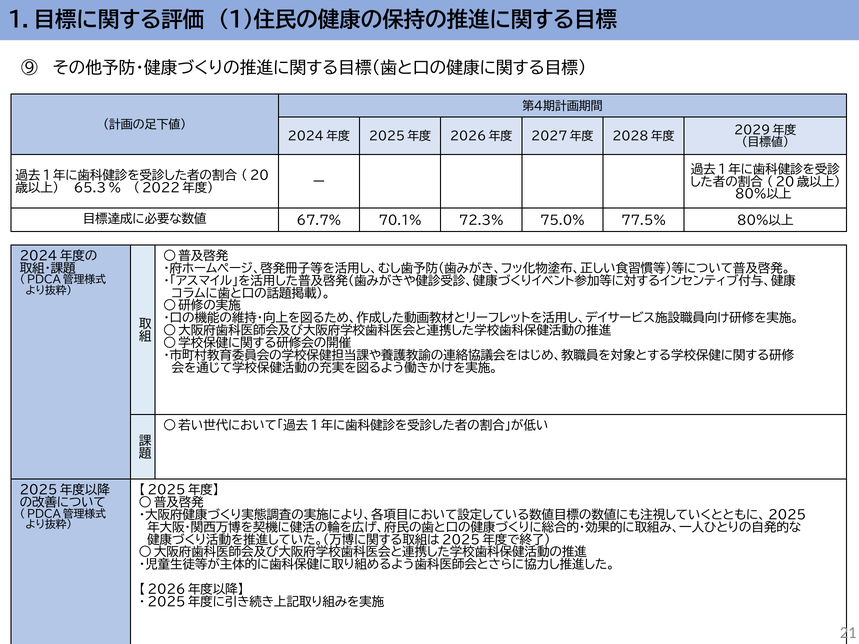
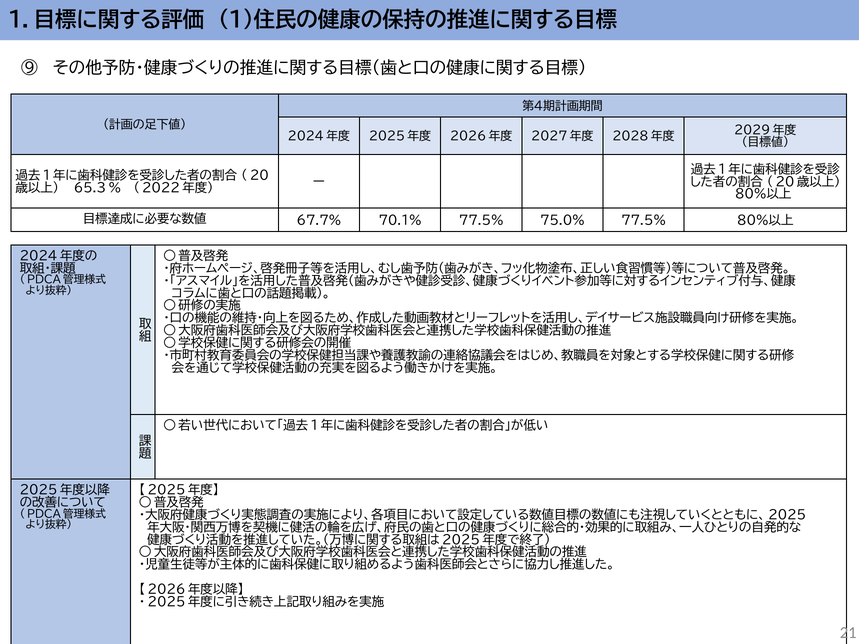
70.1% 72.3%: 72.3% -> 77.5% (481, 221)
